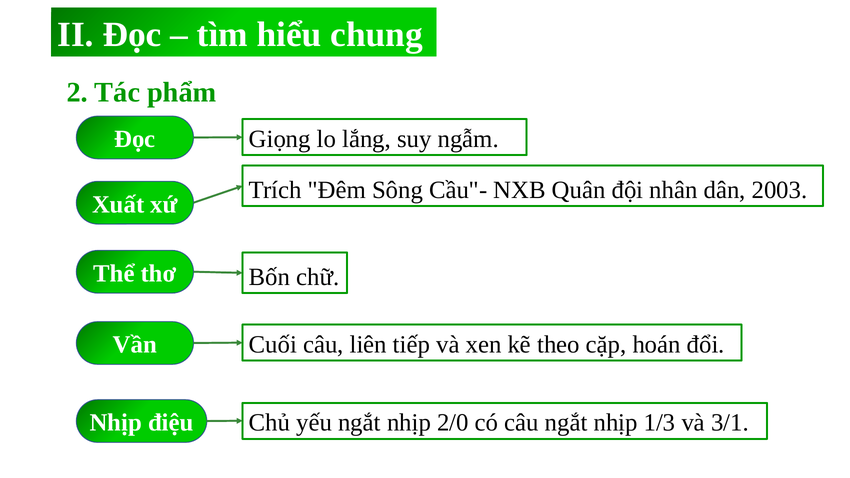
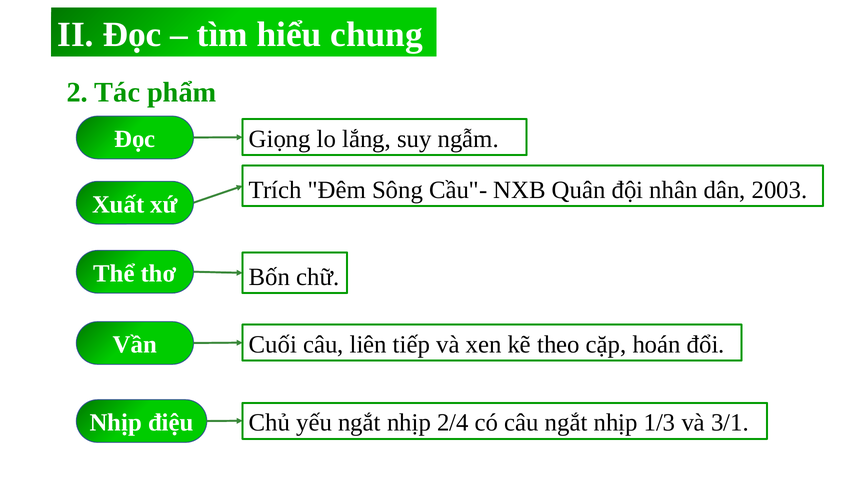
2/0: 2/0 -> 2/4 (453, 423)
